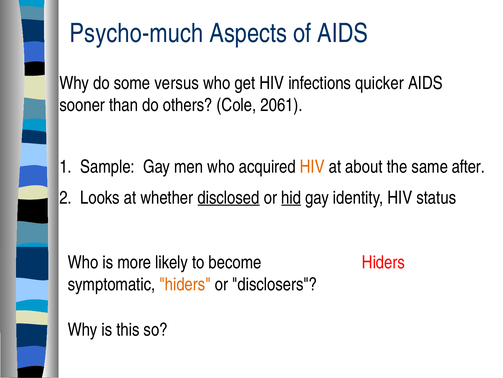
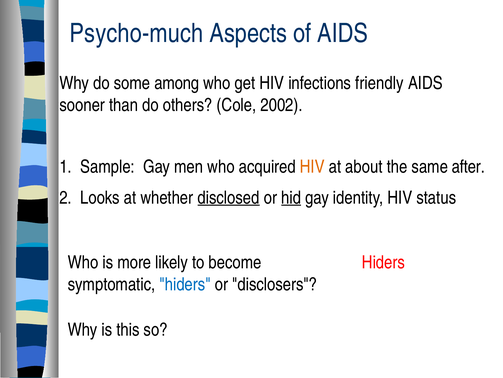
versus: versus -> among (177, 83)
quicker: quicker -> friendly (379, 83)
2061: 2061 -> 2002 (282, 105)
hiders colour: orange -> blue (185, 284)
